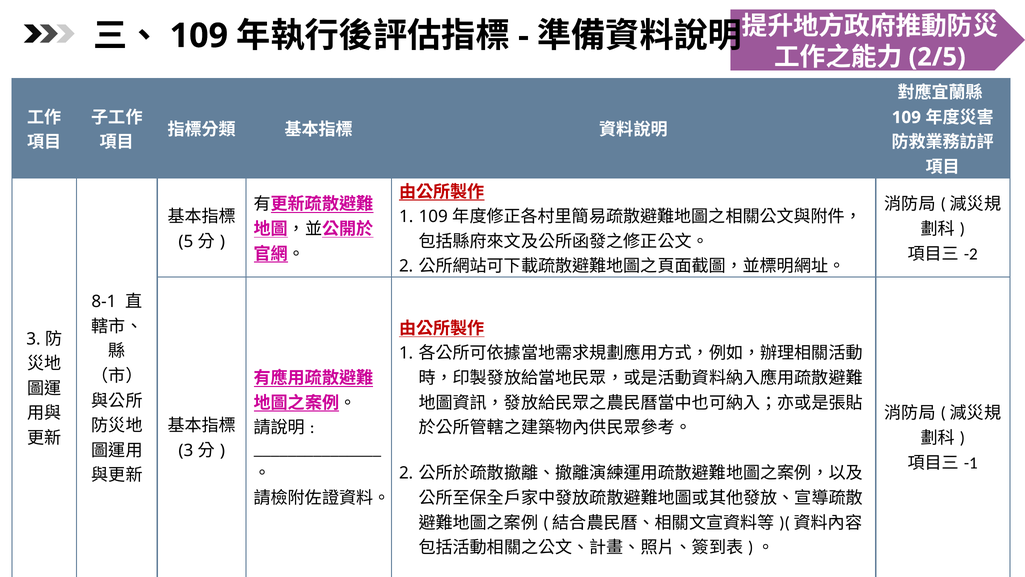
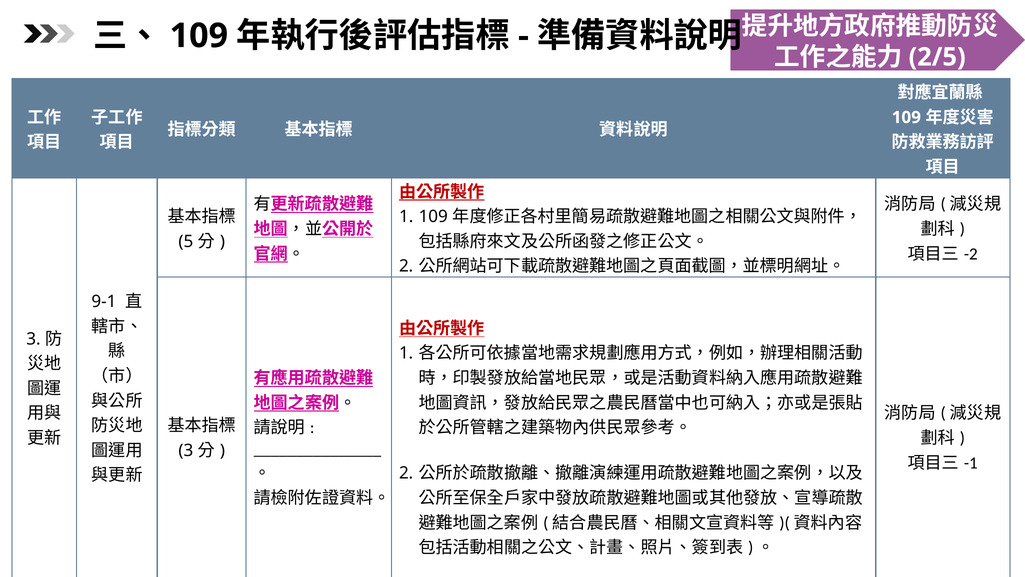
8-1: 8-1 -> 9-1 (104, 302)
